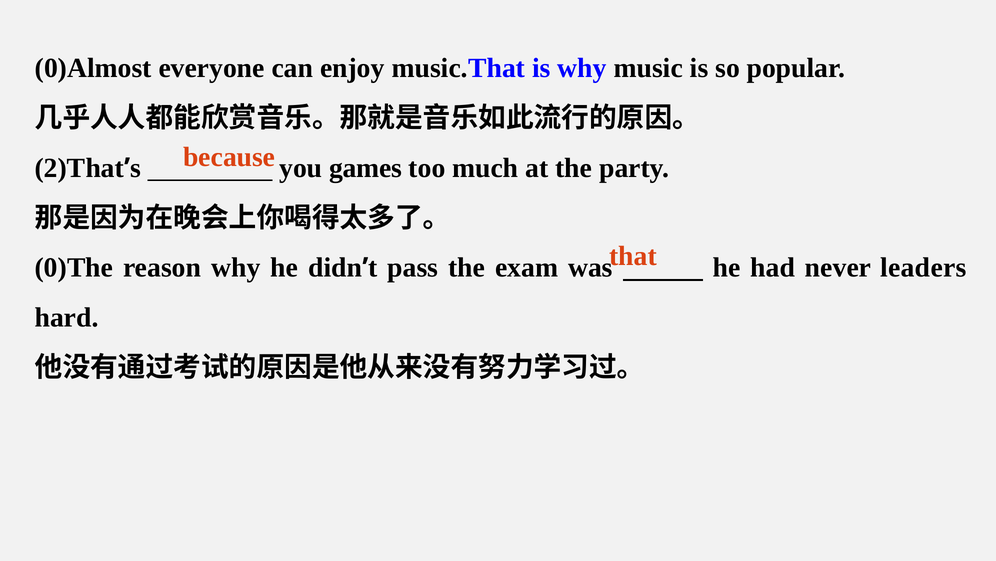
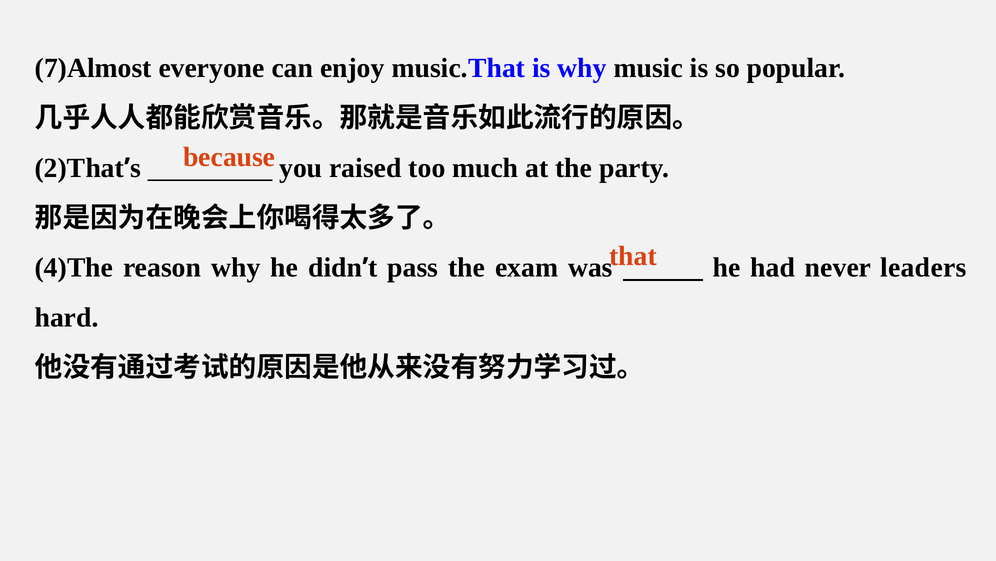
0)Almost: 0)Almost -> 7)Almost (93, 68)
games: games -> raised (365, 168)
0)The: 0)The -> 4)The (74, 267)
